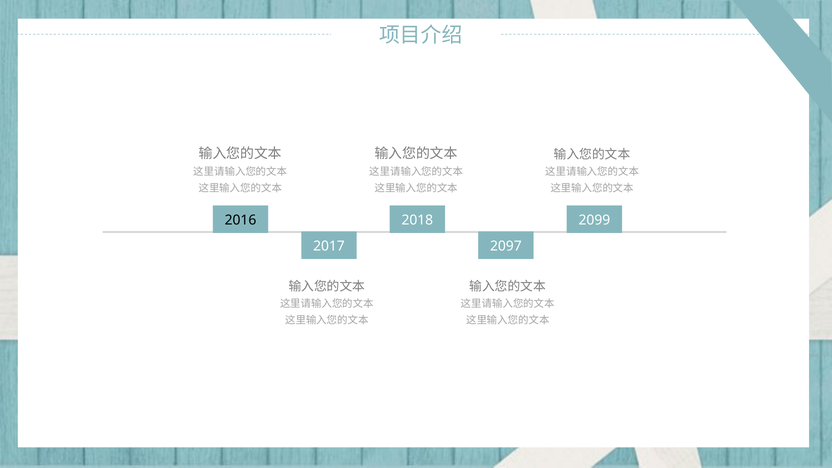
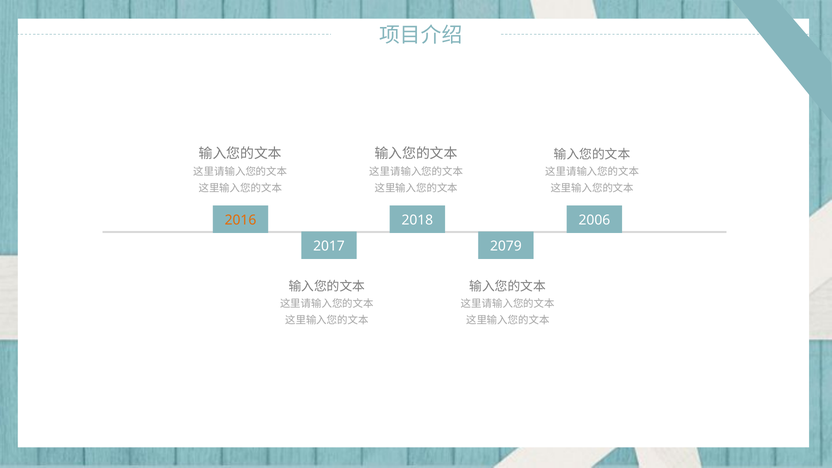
2016 colour: black -> orange (240, 220)
2099: 2099 -> 2006 (594, 220)
2097: 2097 -> 2079 (506, 246)
